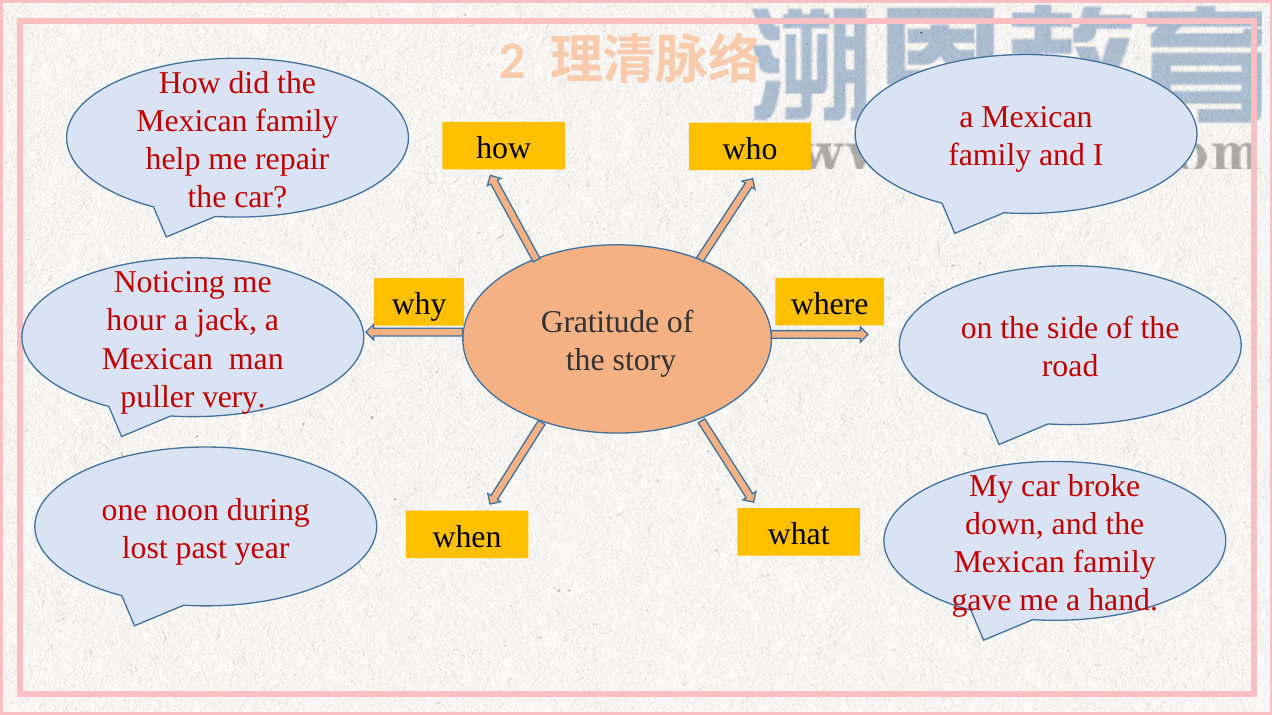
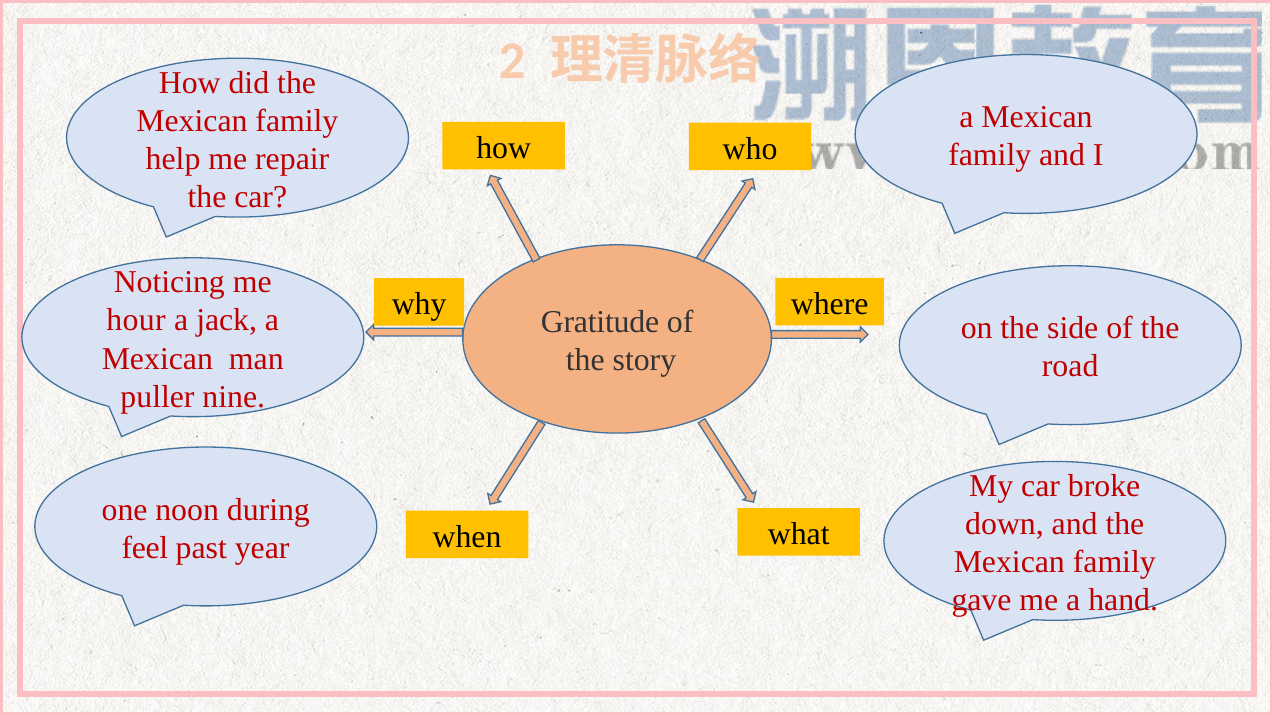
very: very -> nine (234, 397)
lost: lost -> feel (145, 548)
